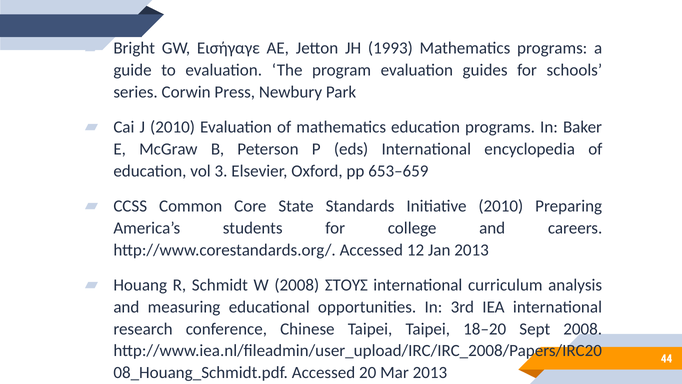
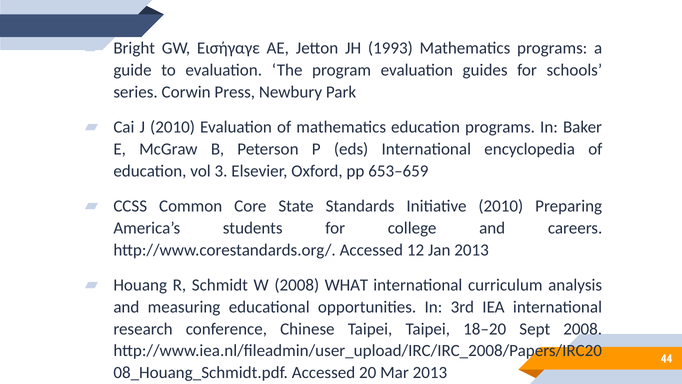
ΣΤΟΥΣ: ΣΤΟΥΣ -> WHAT (346, 285)
